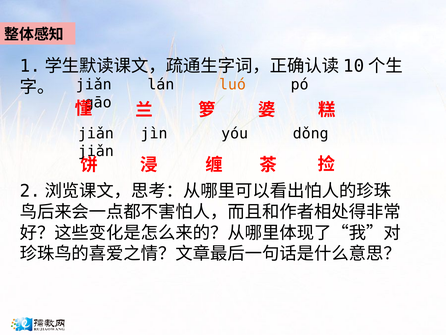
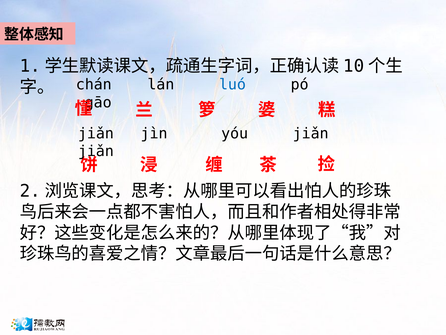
jiǎn: jiǎn -> chán (94, 85)
luó colour: orange -> blue (232, 85)
yóu dǒng: dǒng -> jiǎn (311, 133)
